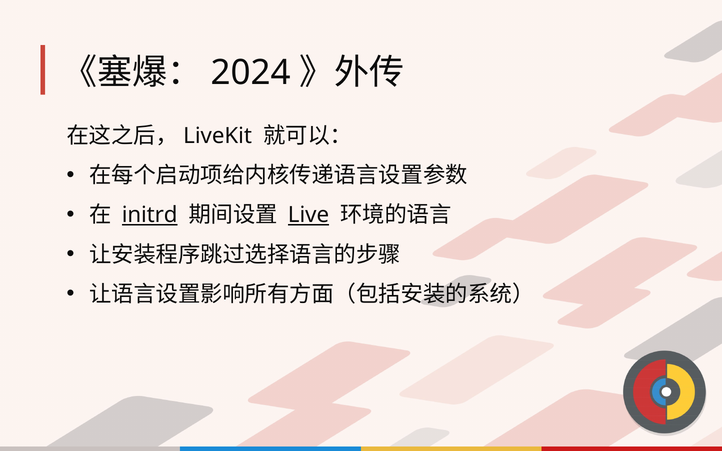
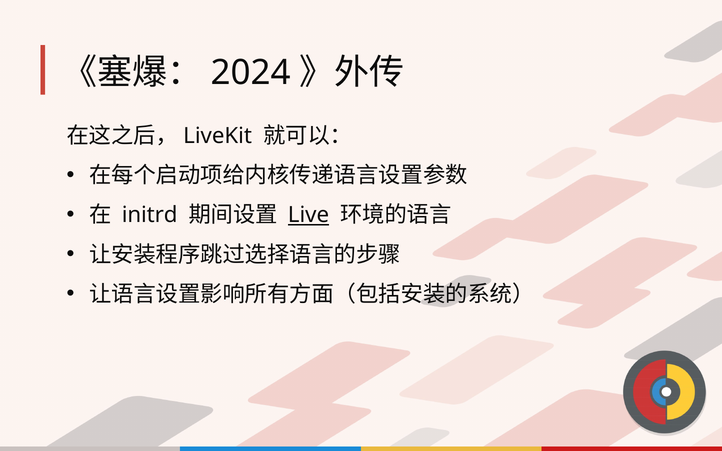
initrd underline: present -> none (150, 215)
